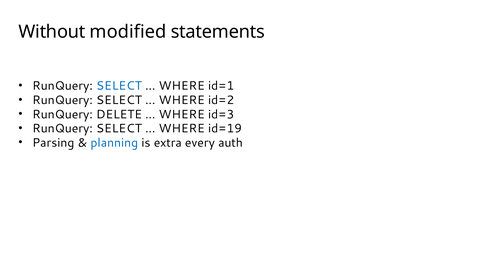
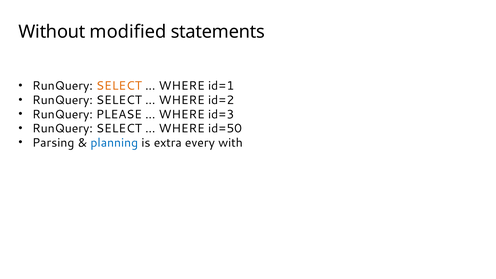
SELECT colour: blue -> orange (119, 86)
DELETE: DELETE -> PLEASE (119, 114)
id=19: id=19 -> id=50 (225, 129)
auth: auth -> with (230, 143)
